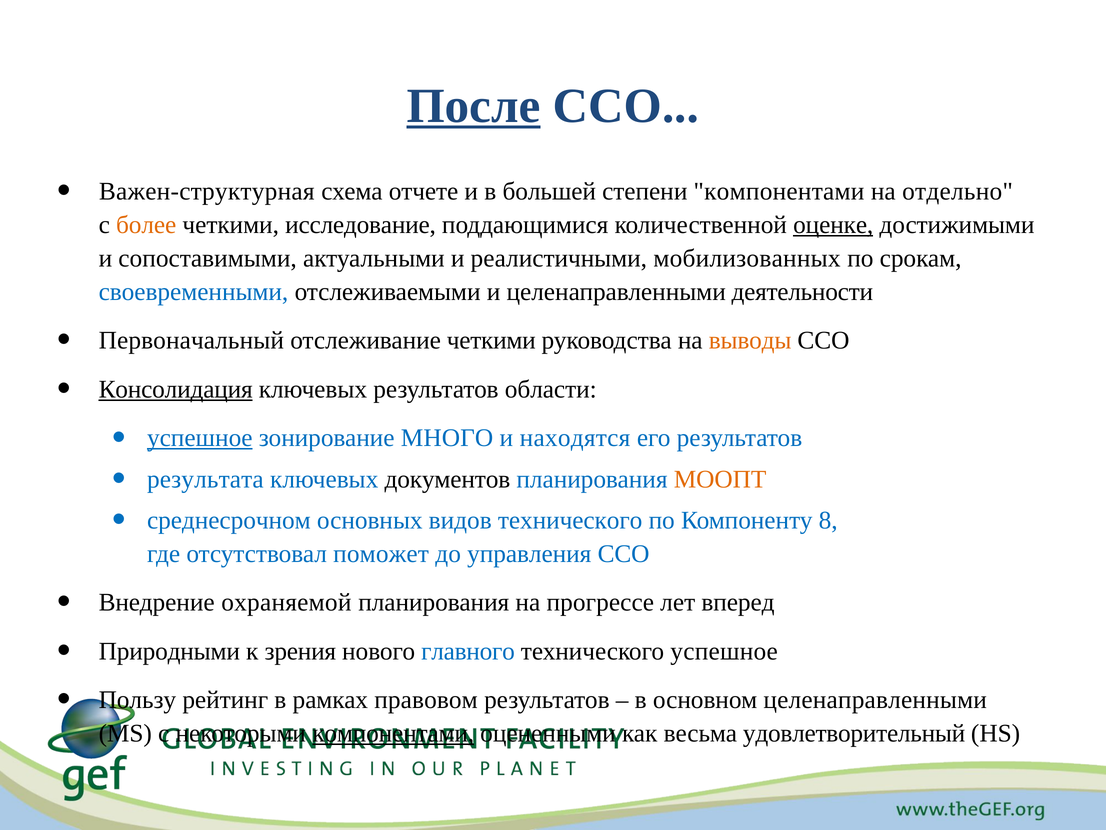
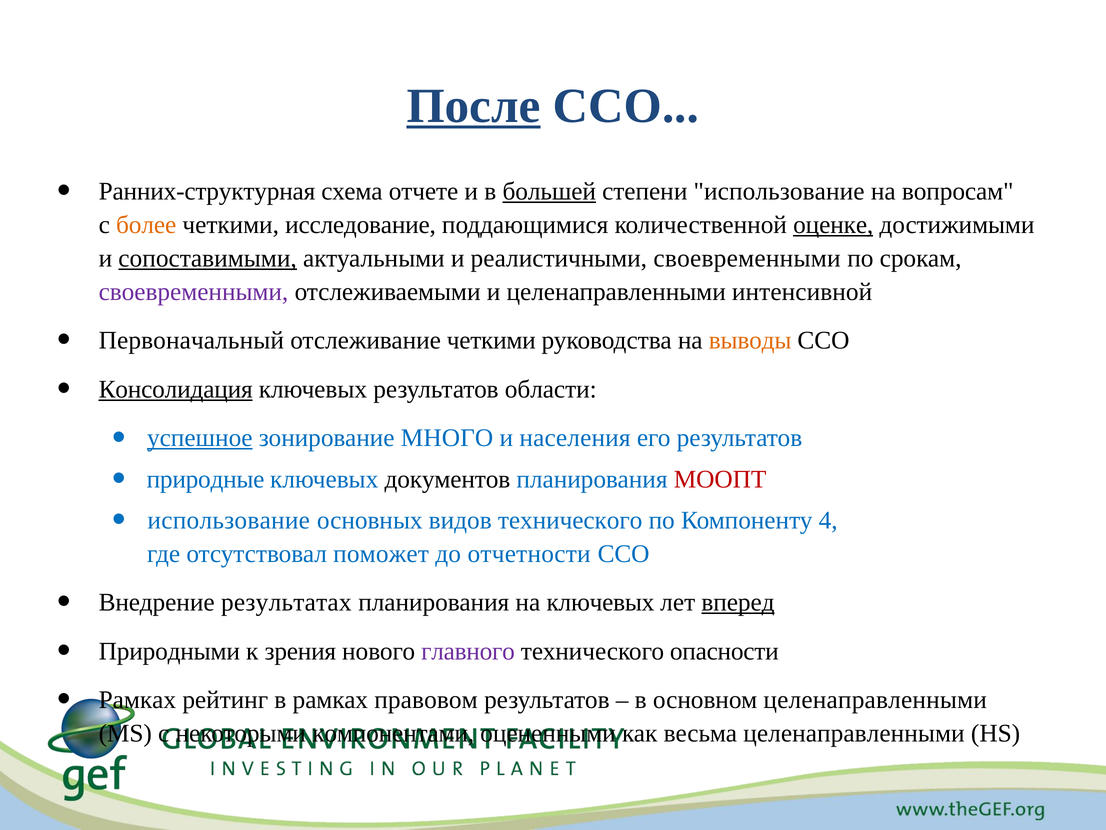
Важен-структурная: Важен-структурная -> Ранних-структурная (207, 191)
большей underline: none -> present (549, 191)
степени компонентами: компонентами -> использование (779, 191)
отдельно: отдельно -> вопросам (958, 191)
сопоставимыми underline: none -> present (208, 258)
реалистичными мобилизованных: мобилизованных -> своевременными (747, 258)
своевременными colour: blue -> purple (193, 292)
деятельности: деятельности -> интенсивной (802, 292)
находятся: находятся -> населения (575, 438)
результата: результата -> природные (206, 479)
МООПТ colour: orange -> red (720, 479)
среднесрочном: среднесрочном -> использование (229, 520)
8: 8 -> 4 (828, 520)
управления: управления -> отчетности (529, 553)
охраняемой: охраняемой -> результатах (286, 602)
на прогрессе: прогрессе -> ключевых (600, 602)
вперед underline: none -> present (738, 602)
главного colour: blue -> purple (468, 651)
технического успешное: успешное -> опасности (724, 651)
Пользу: Пользу -> Рамках (137, 699)
компонентами underline: present -> none (393, 733)
весьма удовлетворительный: удовлетворительный -> целенаправленными (854, 733)
